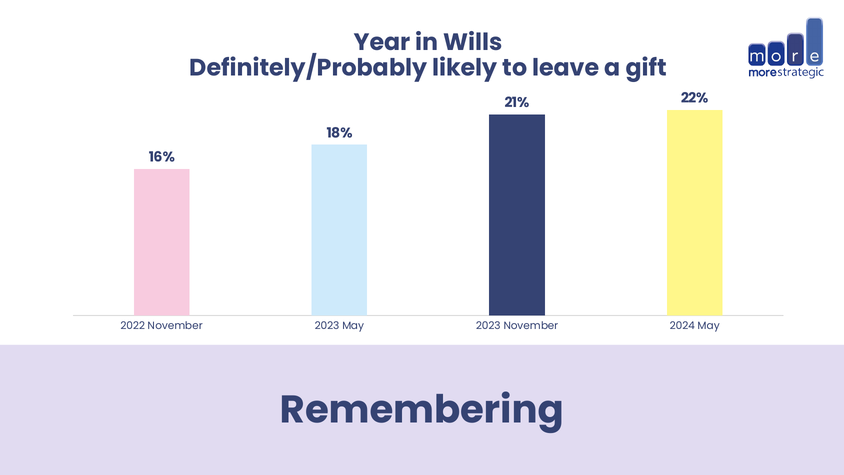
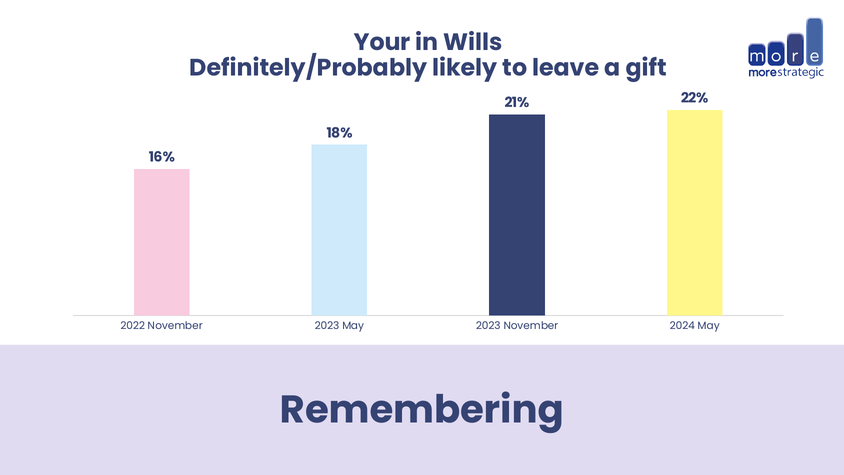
Year: Year -> Your (382, 42)
